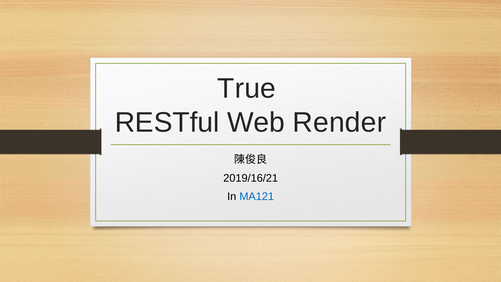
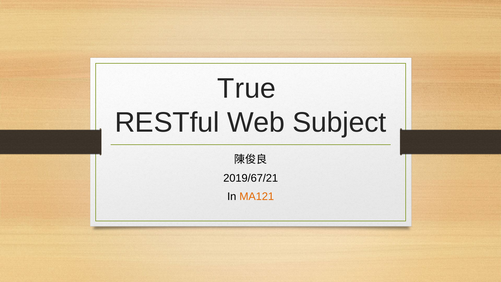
Render: Render -> Subject (339, 122)
2019/16/21: 2019/16/21 -> 2019/67/21 (251, 178)
MA121 colour: blue -> orange (257, 196)
